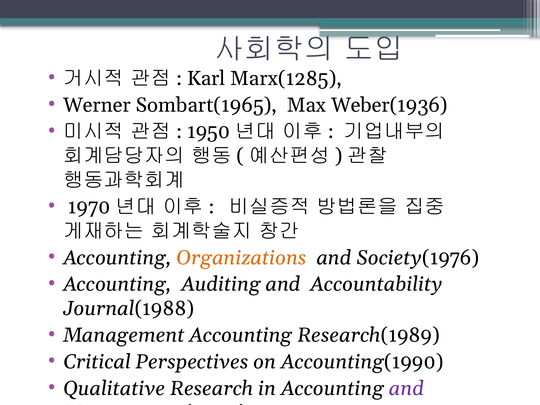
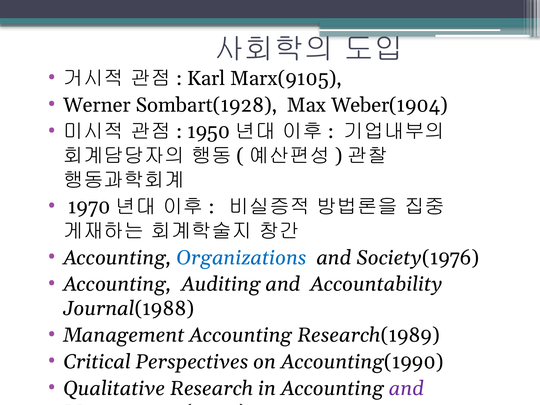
Marx(1285: Marx(1285 -> Marx(9105 (286, 78)
Sombart(1965: Sombart(1965 -> Sombart(1928 (206, 105)
Weber(1936: Weber(1936 -> Weber(1904 (389, 105)
Organizations colour: orange -> blue (241, 258)
